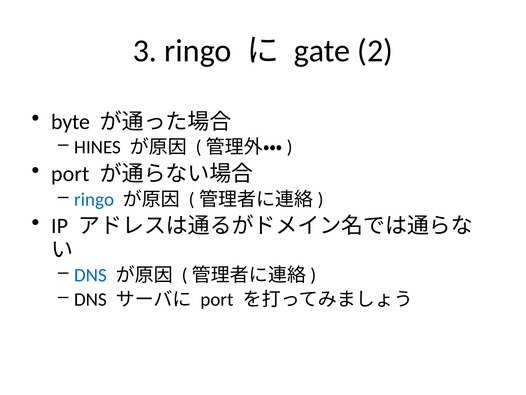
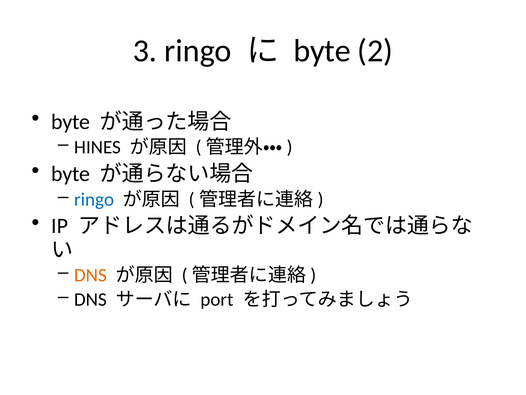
gate: gate -> byte (322, 51)
port: port -> byte (71, 174)
DNS colour: blue -> orange (91, 275)
